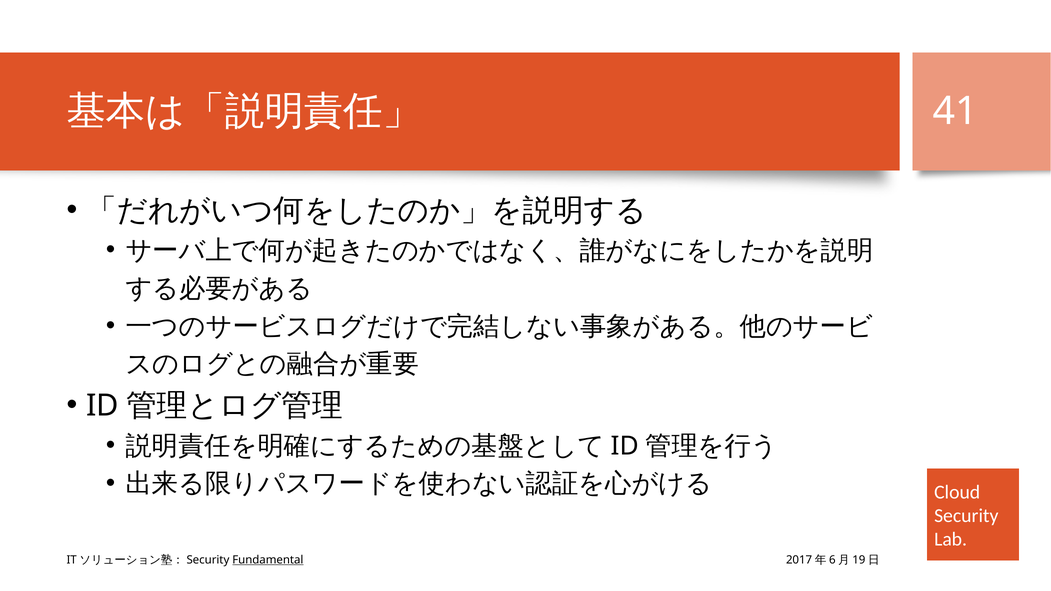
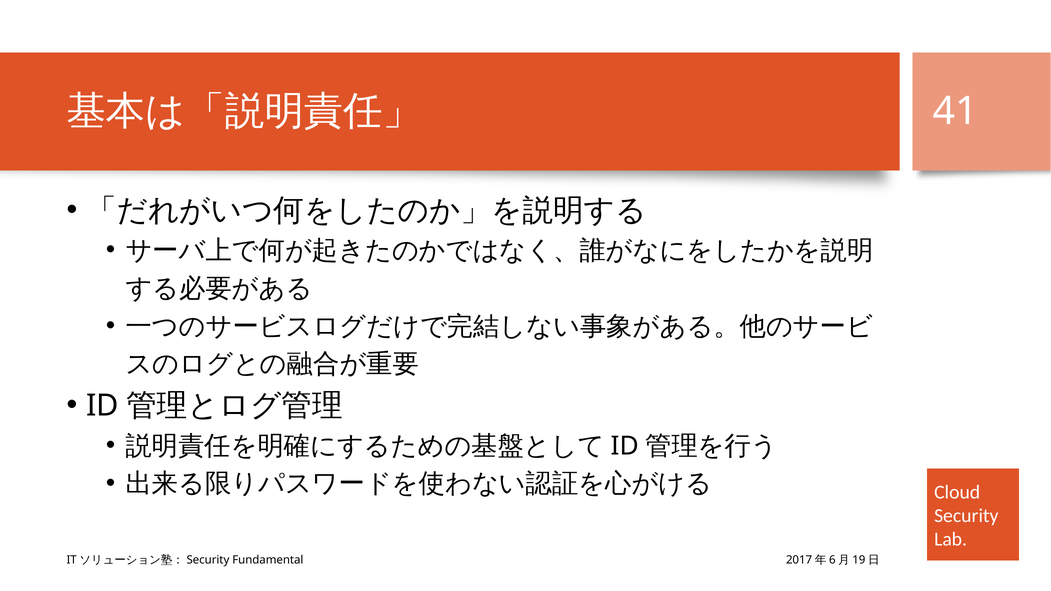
Fundamental underline: present -> none (268, 560)
